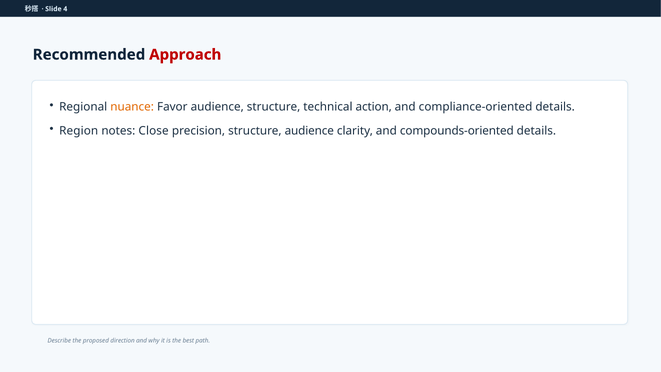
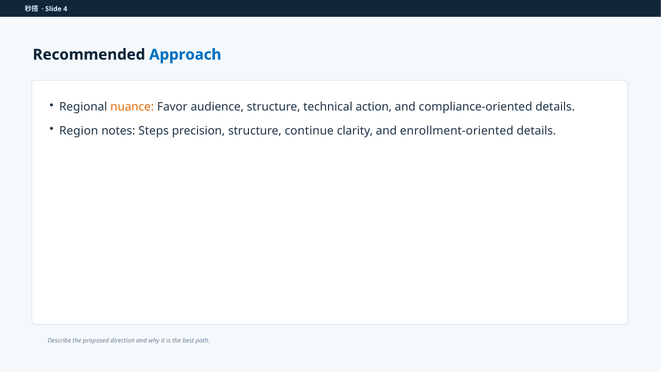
Approach colour: red -> blue (185, 55)
Close: Close -> Steps (154, 131)
structure audience: audience -> continue (309, 131)
compounds-oriented: compounds-oriented -> enrollment-oriented (457, 131)
